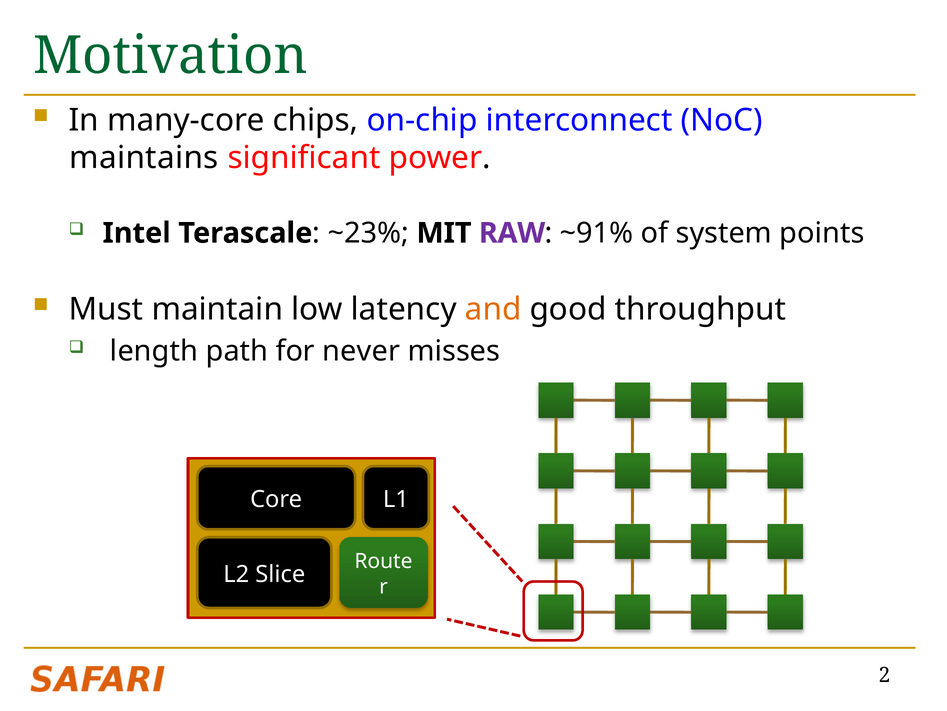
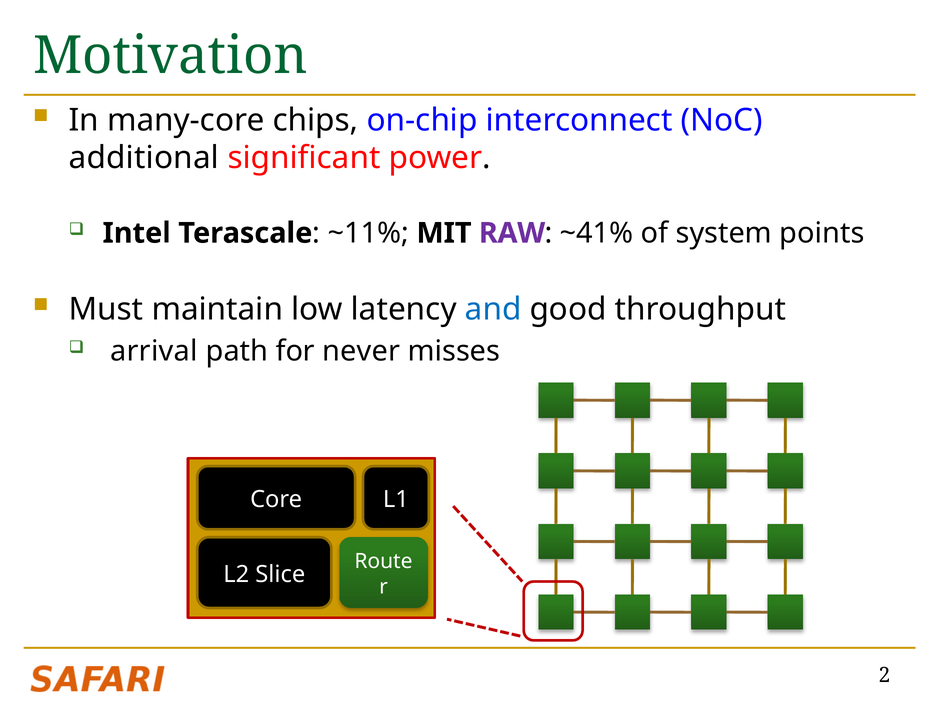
maintains: maintains -> additional (144, 158)
~23%: ~23% -> ~11% (368, 233)
~91%: ~91% -> ~41% (597, 233)
and colour: orange -> blue (493, 309)
length: length -> arrival (154, 351)
